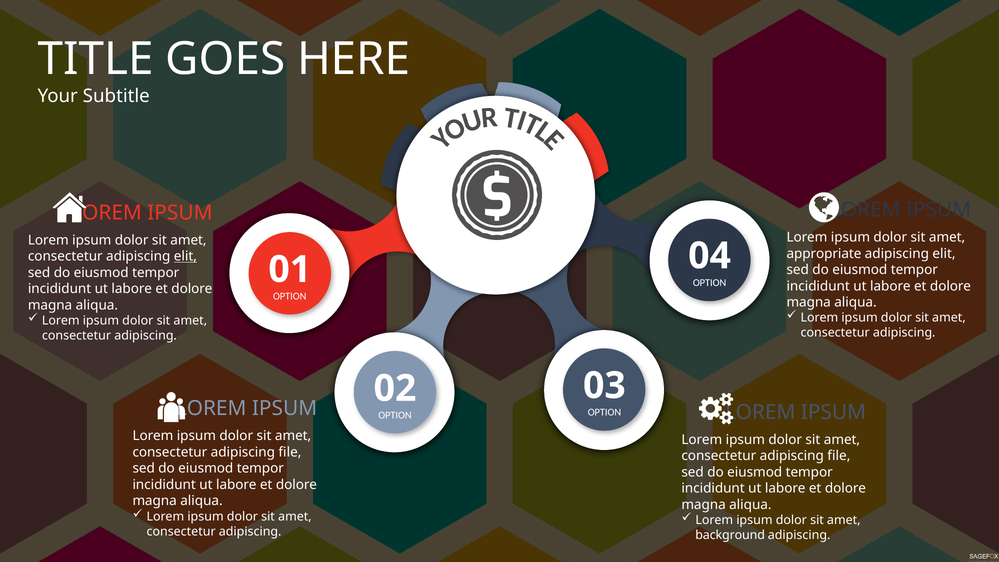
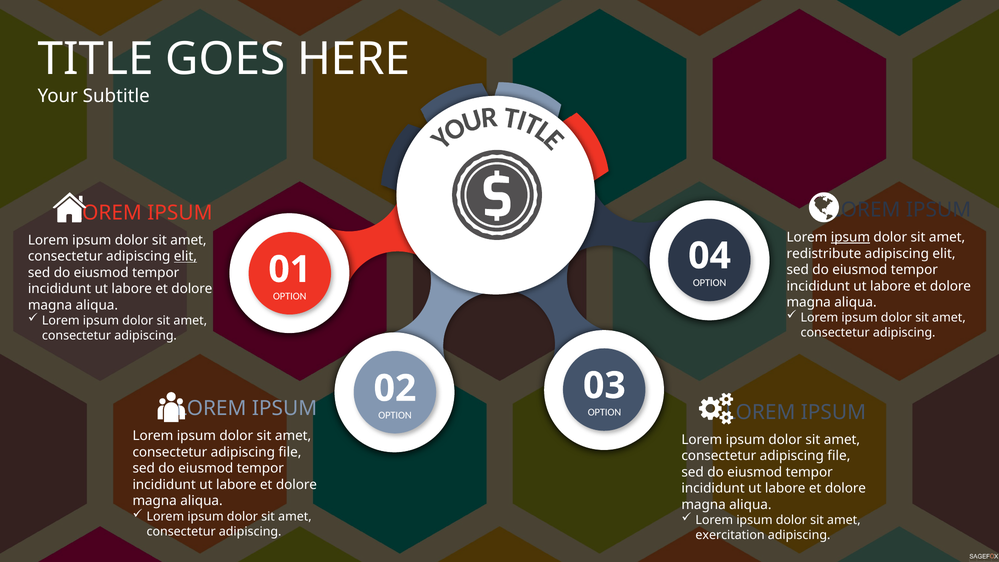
ipsum underline: none -> present (850, 237)
appropriate: appropriate -> redistribute (824, 254)
background: background -> exercitation (730, 535)
